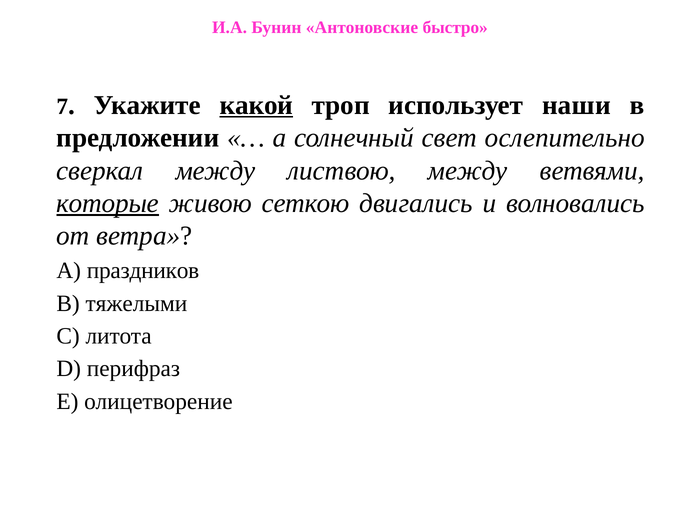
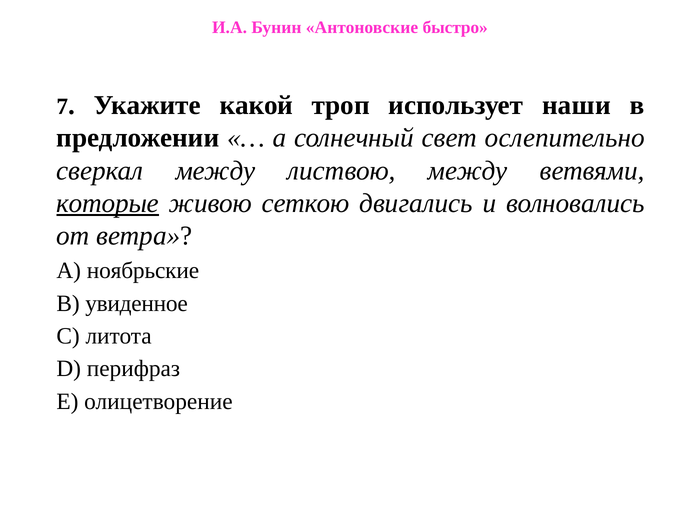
какой underline: present -> none (256, 105)
праздников: праздников -> ноябрьские (143, 271)
тяжелыми: тяжелыми -> увиденное (137, 303)
